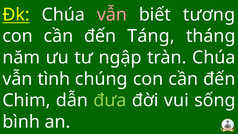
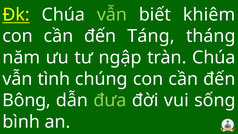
vẫn colour: pink -> light green (112, 15)
tương: tương -> khiêm (209, 15)
Chim: Chim -> Bông (27, 100)
